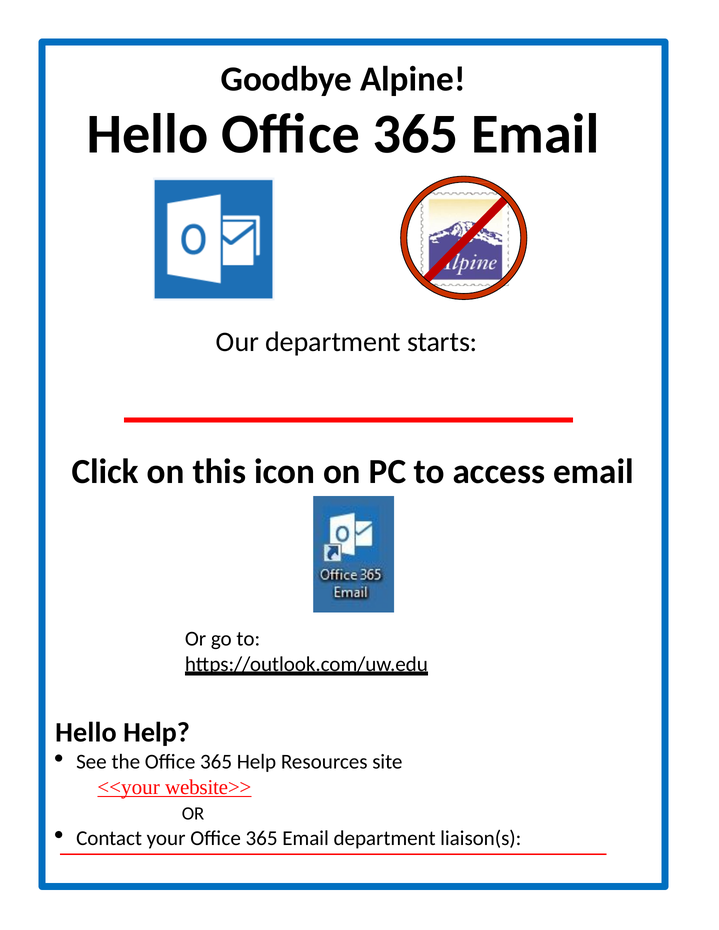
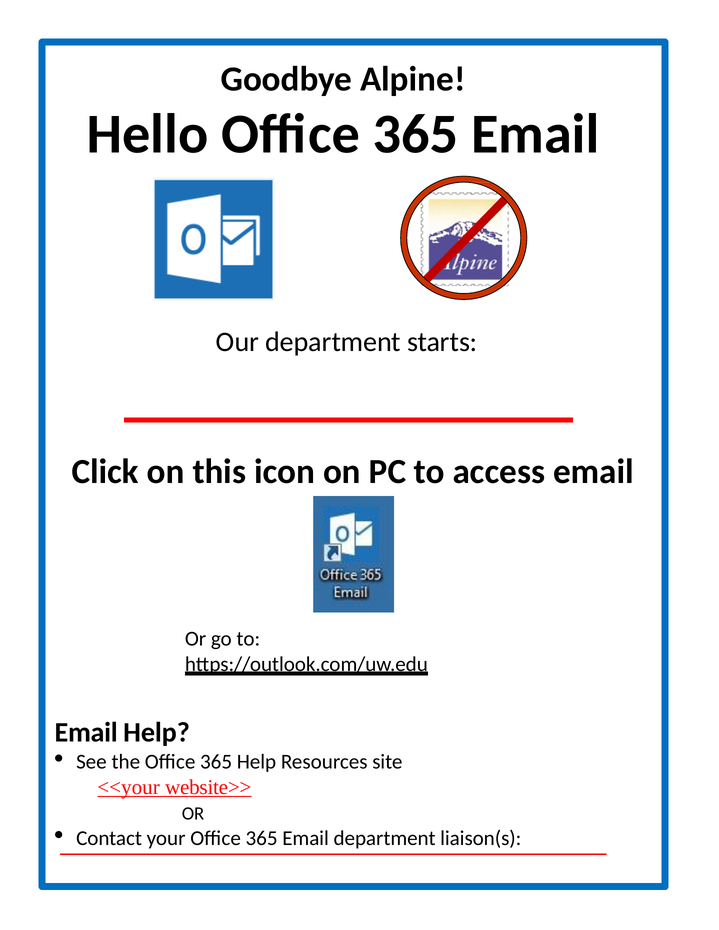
Hello: Hello -> Email (86, 732)
